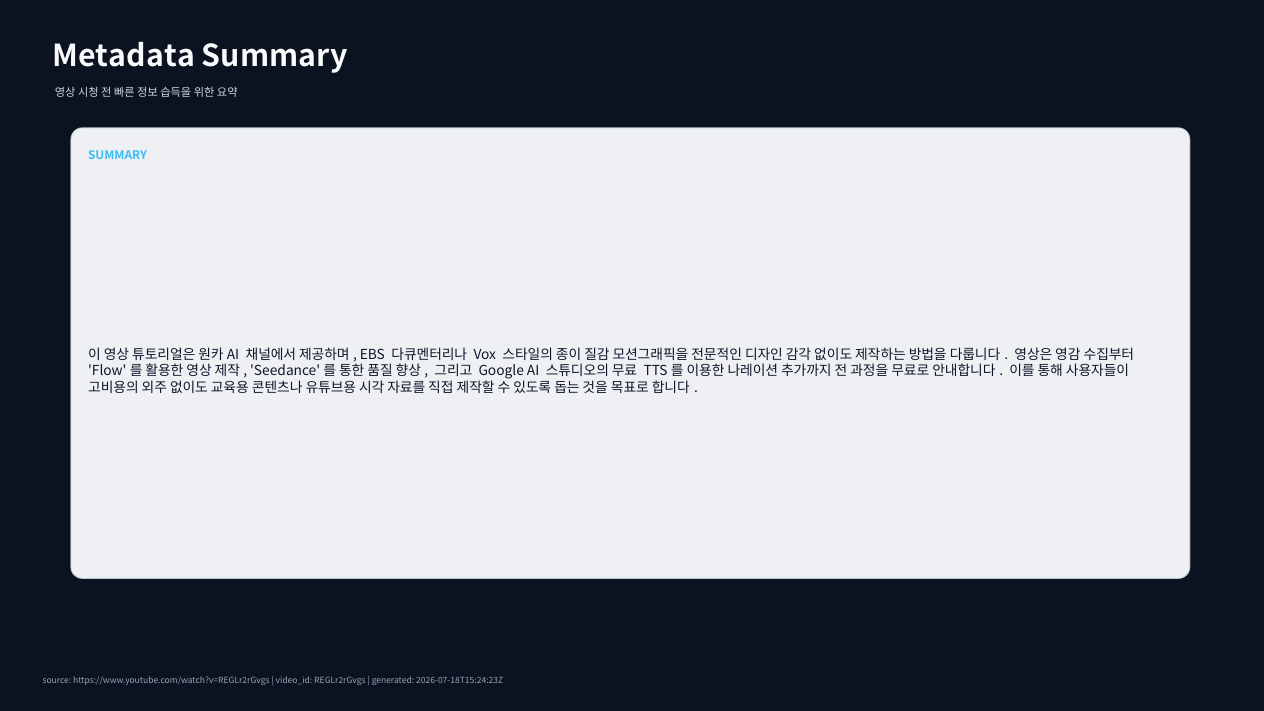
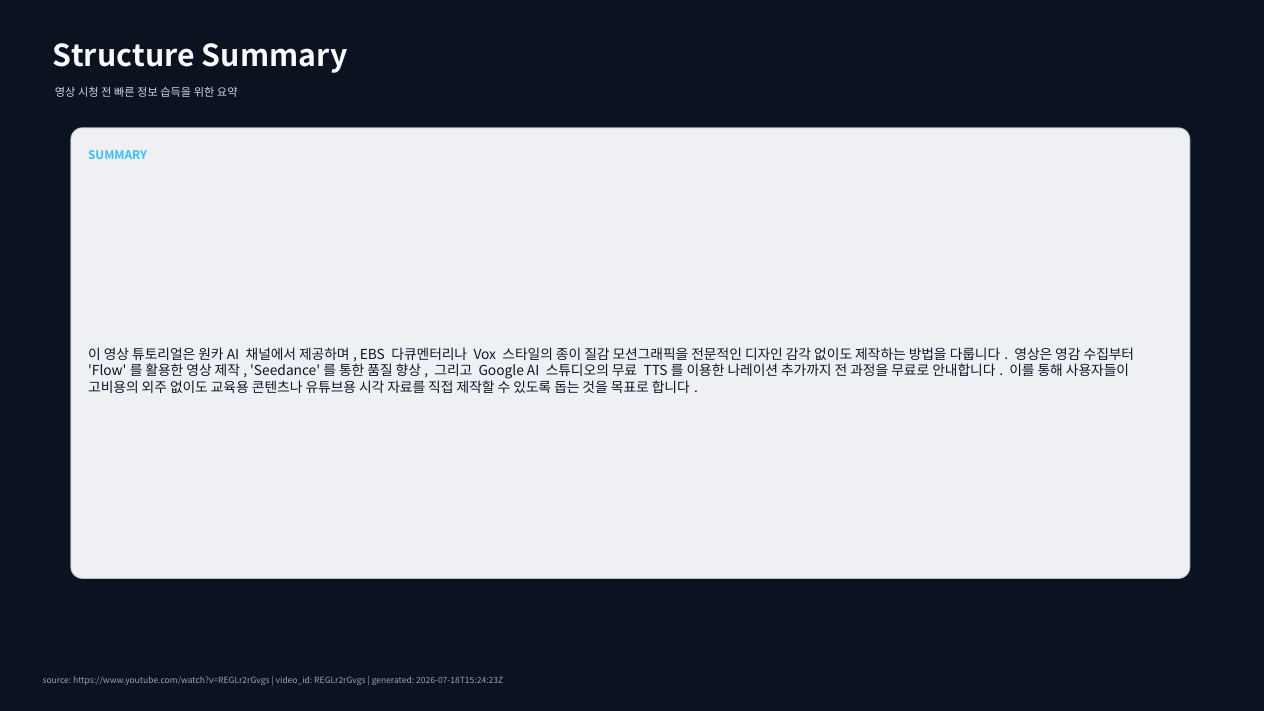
Metadata: Metadata -> Structure (124, 57)
